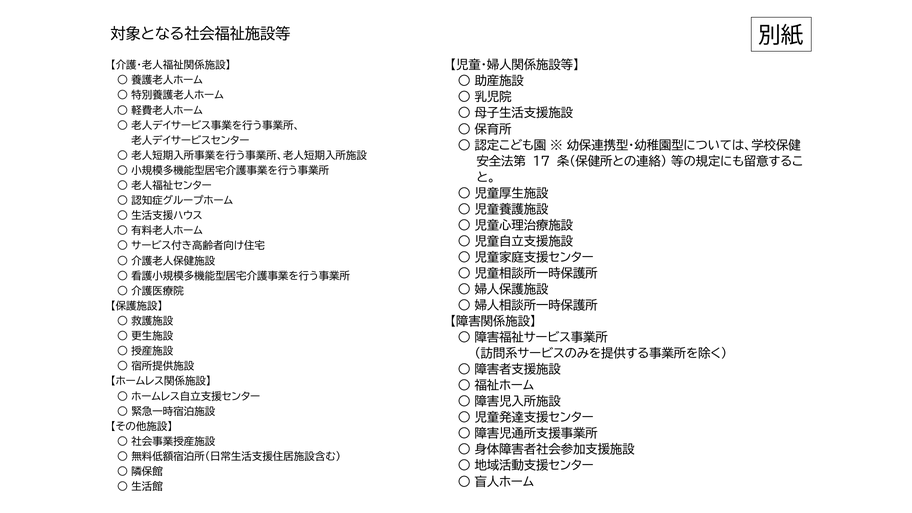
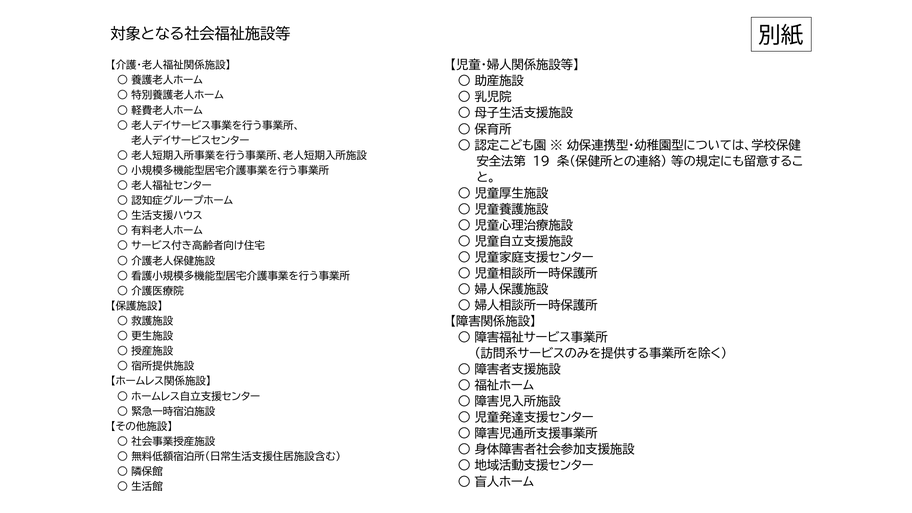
17: 17 -> 19 (541, 161)
